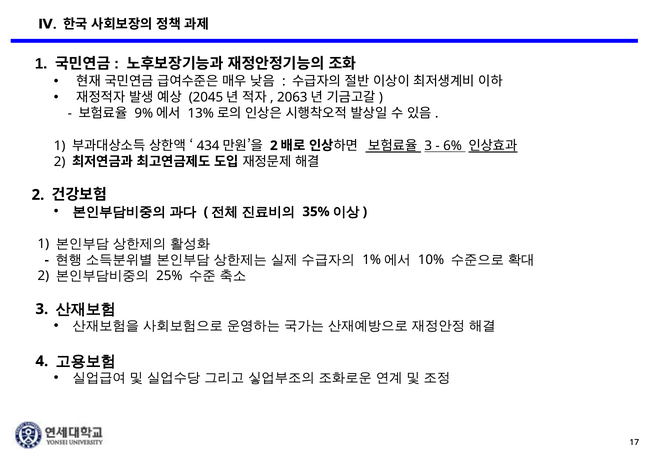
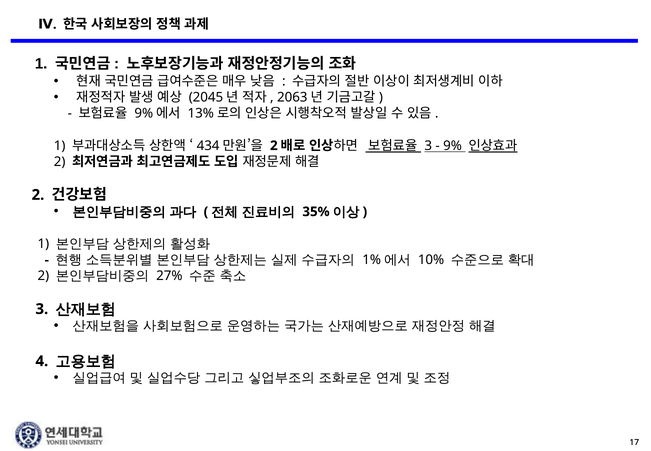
6%: 6% -> 9% (453, 146)
25%: 25% -> 27% (169, 276)
